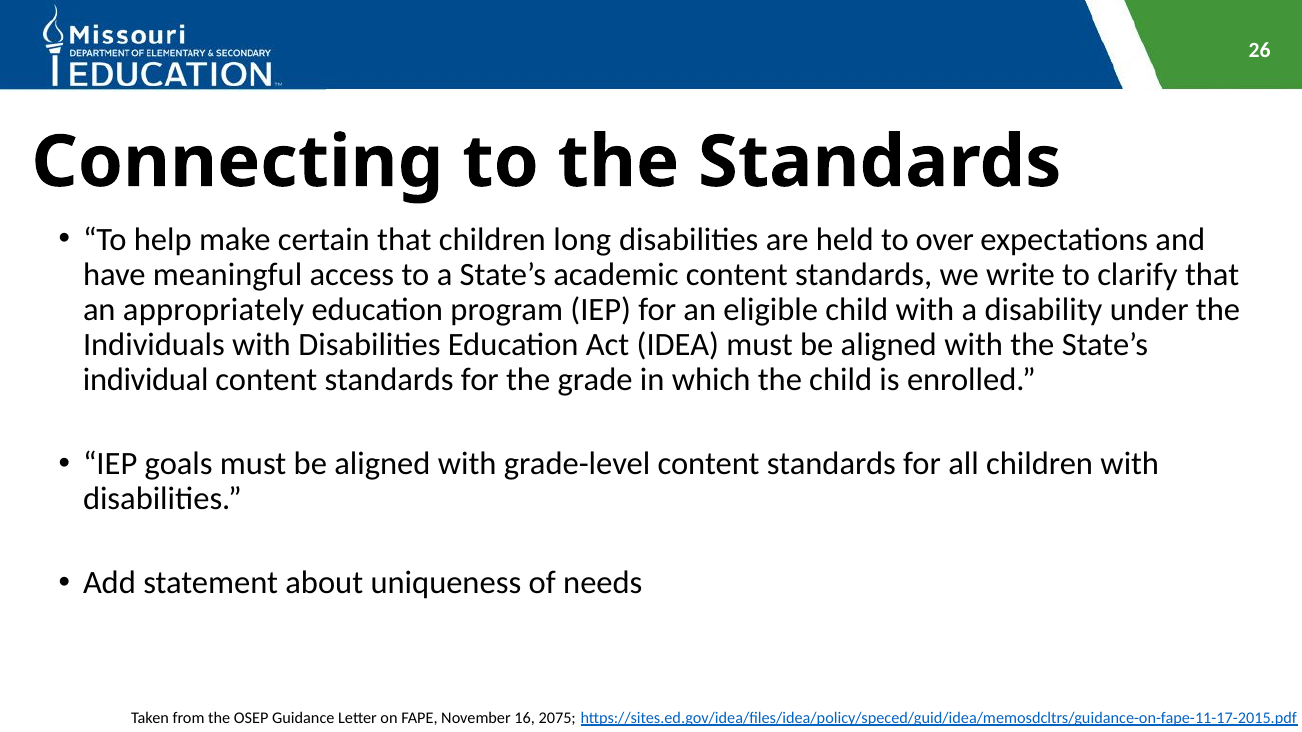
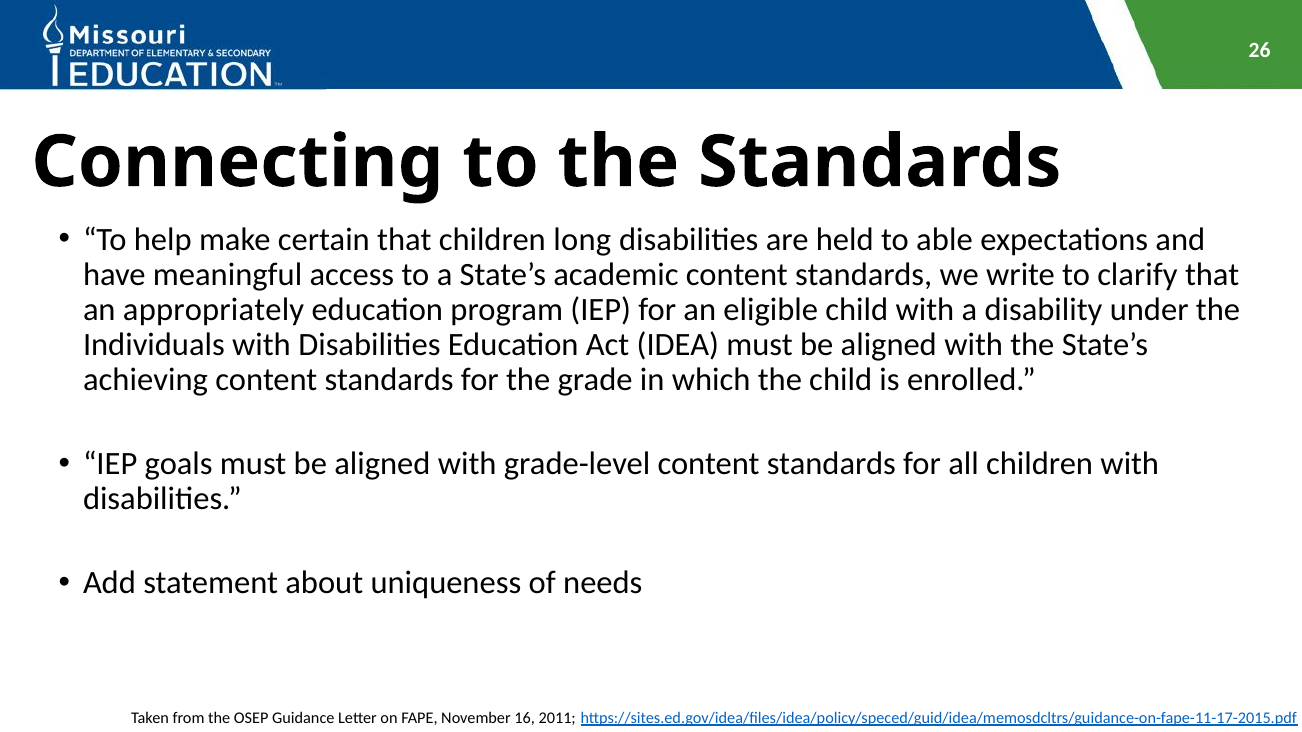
over: over -> able (945, 240)
individual: individual -> achieving (145, 380)
2075: 2075 -> 2011 (557, 718)
